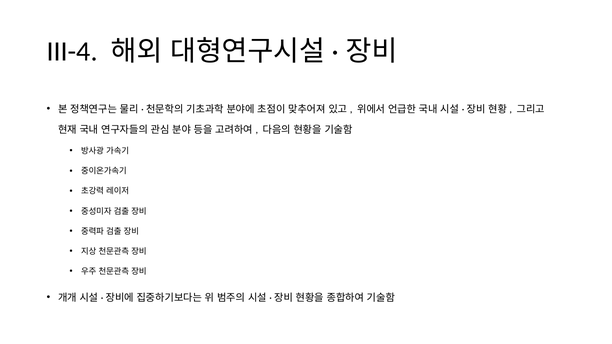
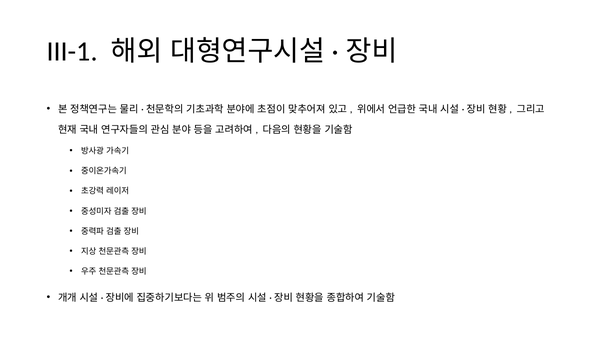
III-4: III-4 -> III-1 (72, 51)
